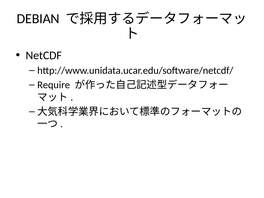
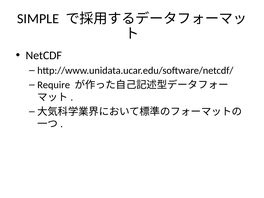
DEBIAN: DEBIAN -> SIMPLE (38, 19)
